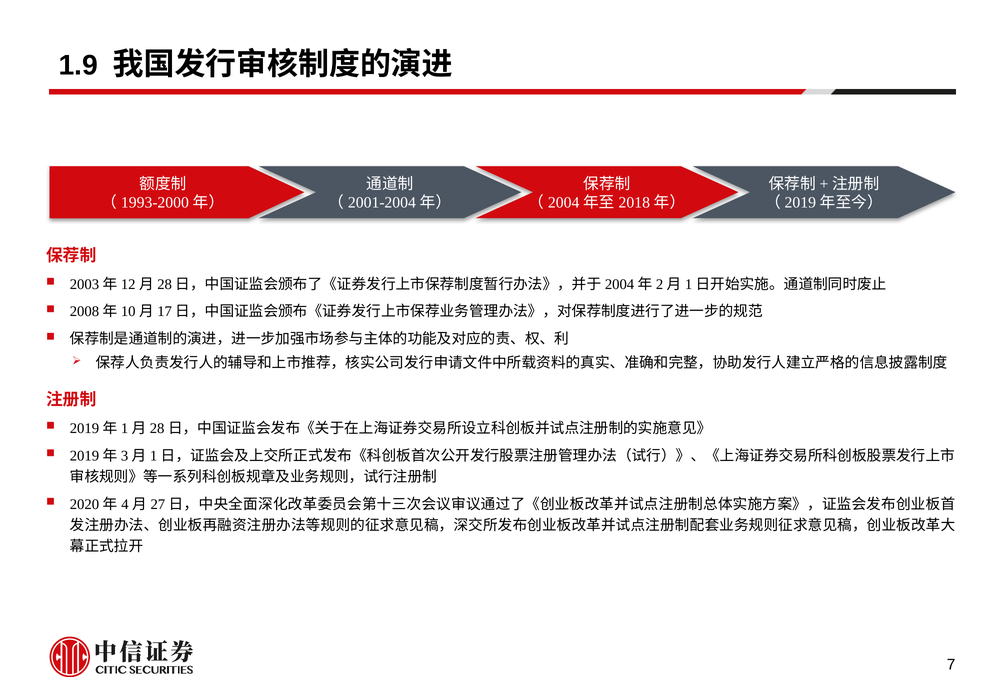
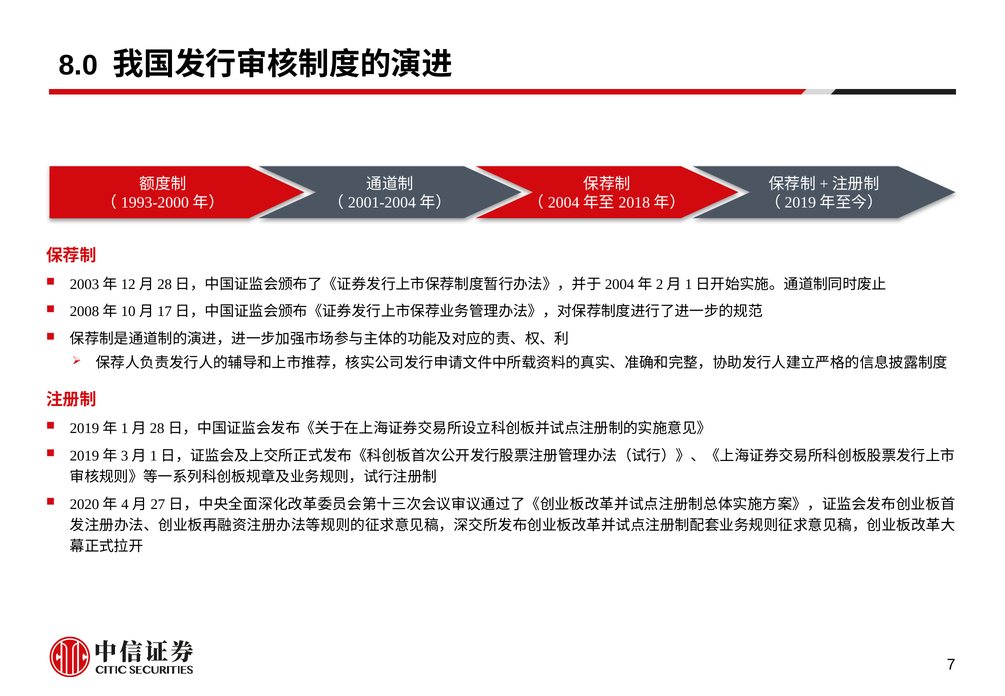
1.9: 1.9 -> 8.0 (78, 66)
